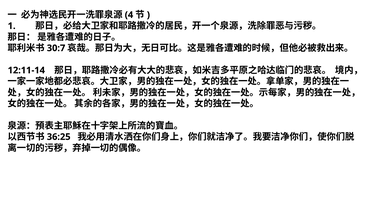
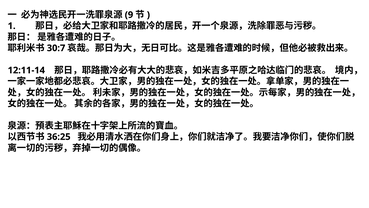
4: 4 -> 9 (129, 15)
